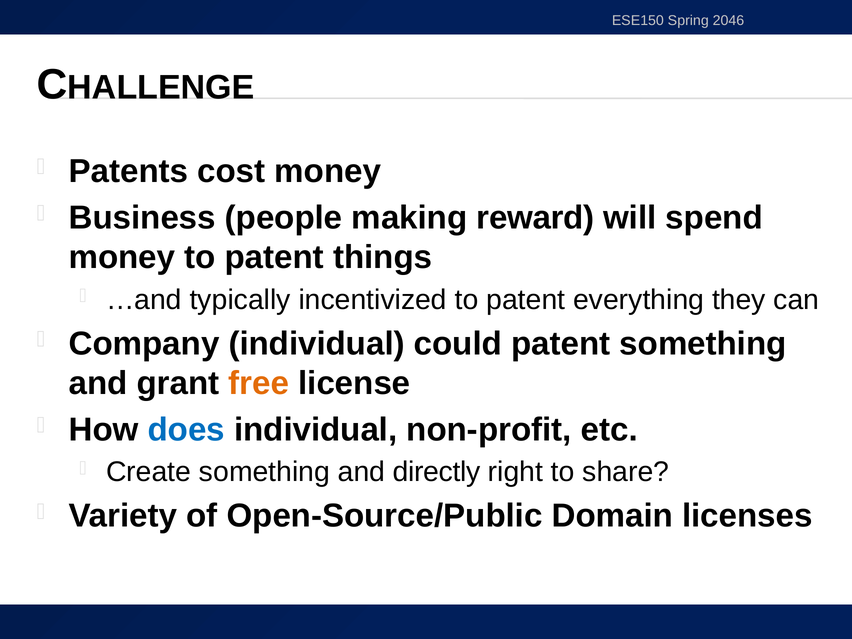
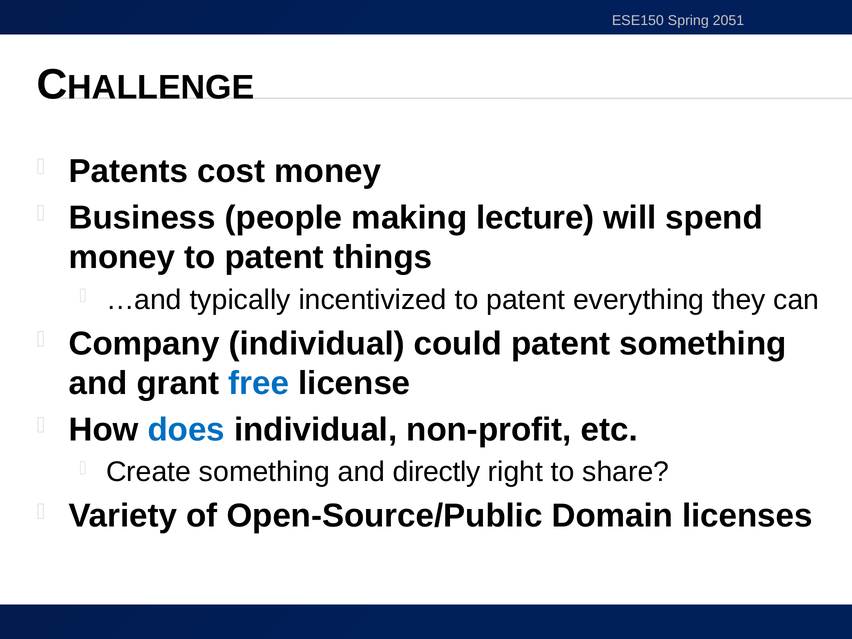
2046: 2046 -> 2051 (728, 21)
reward: reward -> lecture (535, 218)
free colour: orange -> blue (259, 383)
